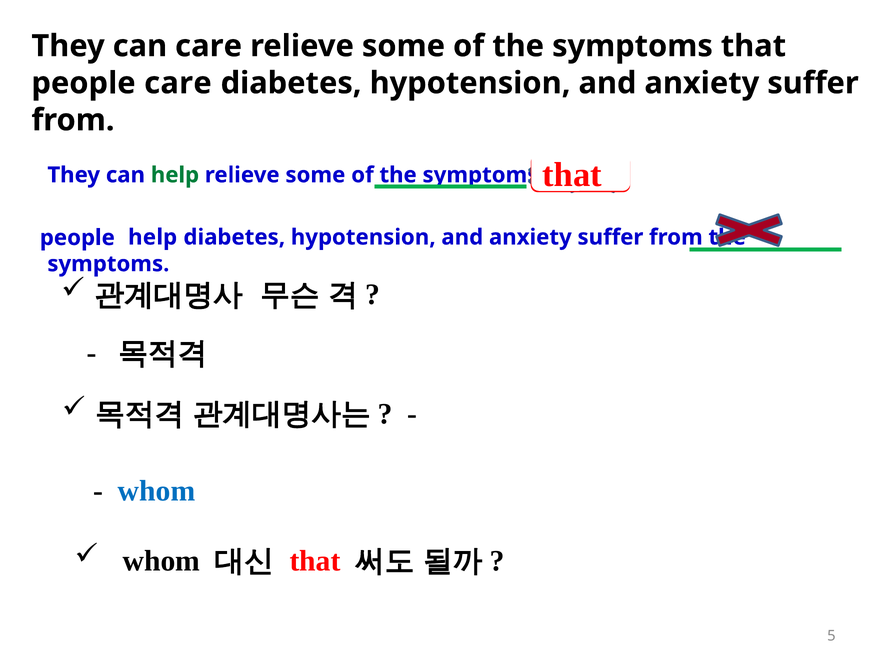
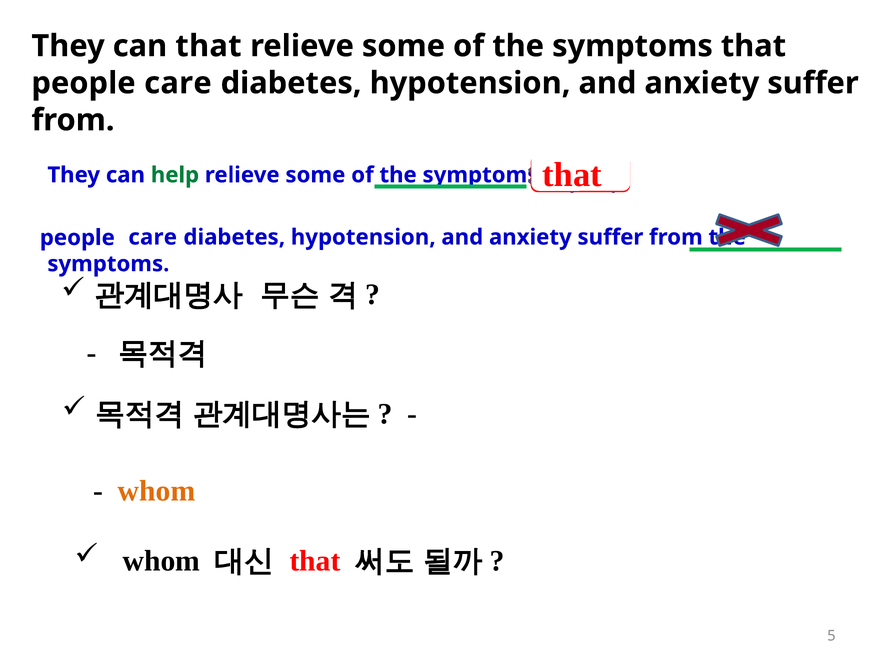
can care: care -> that (208, 46)
help: help -> care (153, 237)
whom colour: blue -> orange (157, 491)
